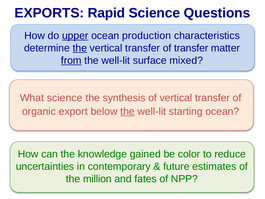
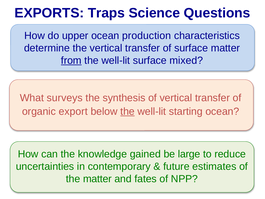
Rapid: Rapid -> Traps (106, 13)
upper underline: present -> none (75, 36)
the underline: present -> none (80, 48)
of transfer: transfer -> surface (191, 48)
What science: science -> surveys (65, 98)
color: color -> large (189, 154)
the million: million -> matter (97, 179)
